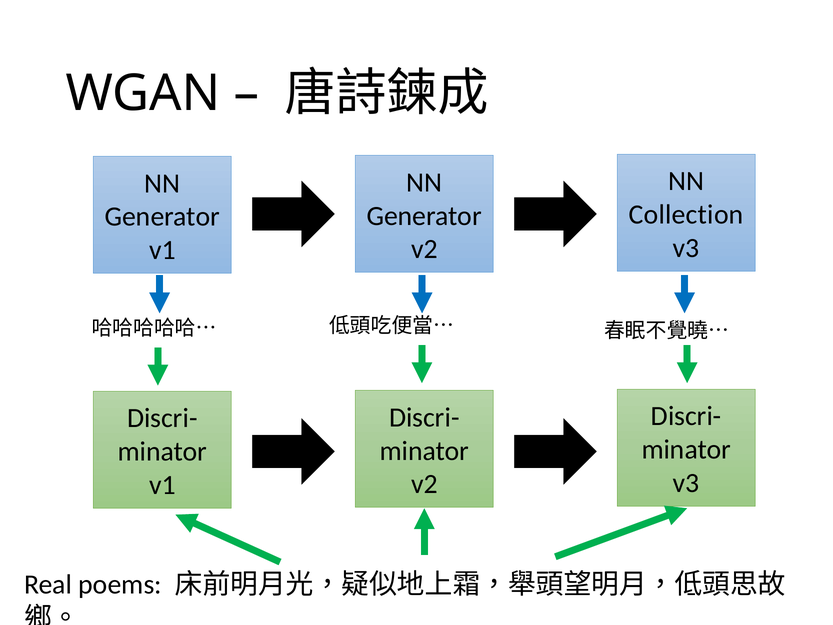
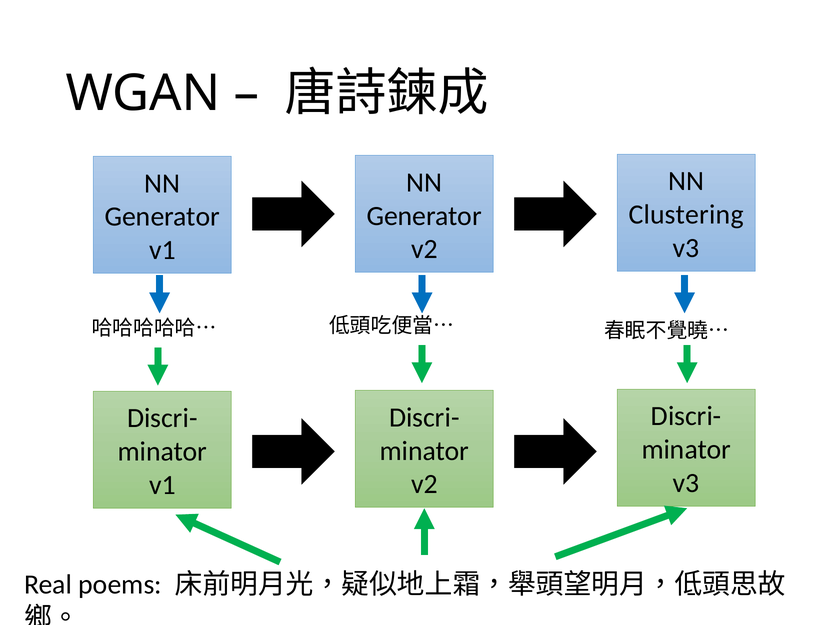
Collection: Collection -> Clustering (686, 214)
